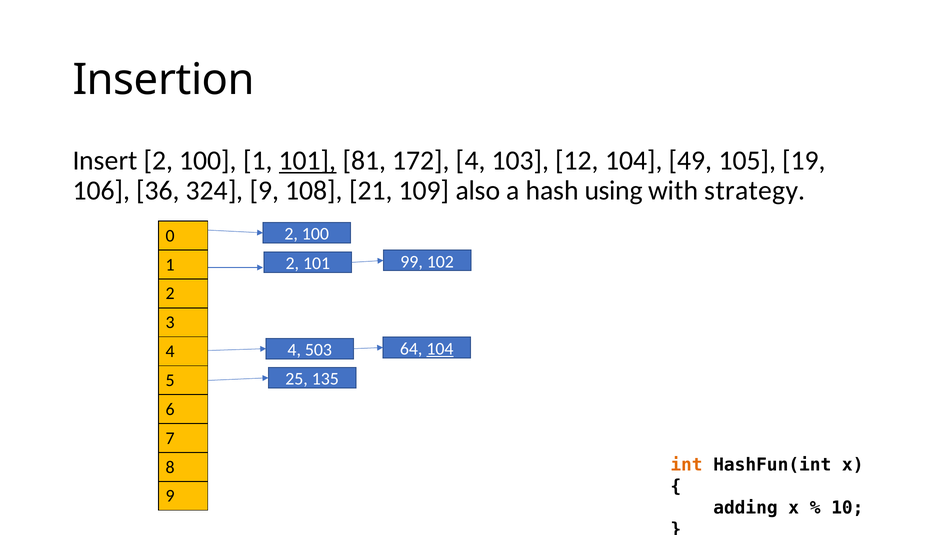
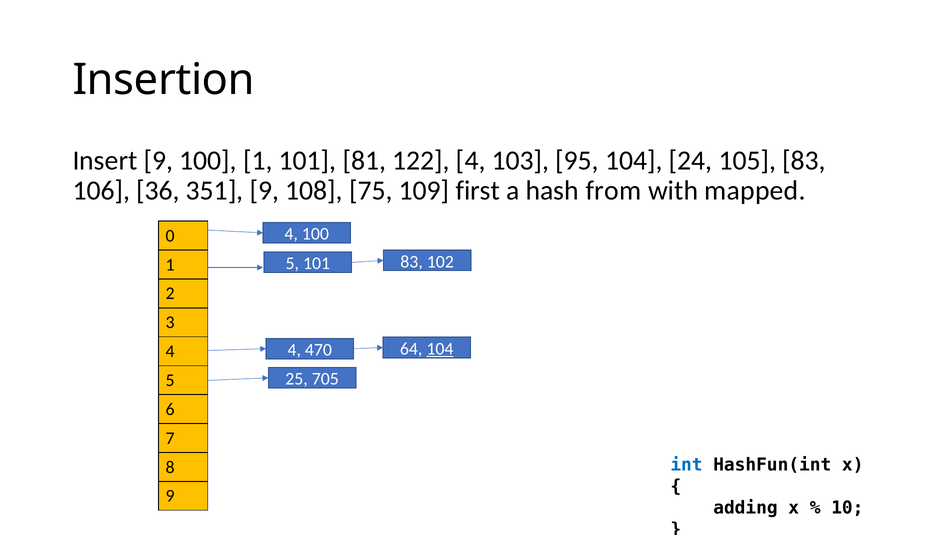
Insert 2: 2 -> 9 (158, 161)
101 underline: present -> none (308, 161)
172: 172 -> 122 (421, 161)
12: 12 -> 95 (577, 161)
49: 49 -> 24 (691, 161)
105 19: 19 -> 83 (804, 161)
324: 324 -> 351 (215, 191)
21: 21 -> 75 (371, 191)
also: also -> first (478, 191)
using: using -> from (613, 191)
strategy: strategy -> mapped (755, 191)
2: 2 -> 4 (291, 234)
2: 2 -> 5 (292, 264)
101 99: 99 -> 83 (412, 262)
503: 503 -> 470 (318, 350)
135: 135 -> 705 (325, 379)
int colour: orange -> blue (686, 465)
